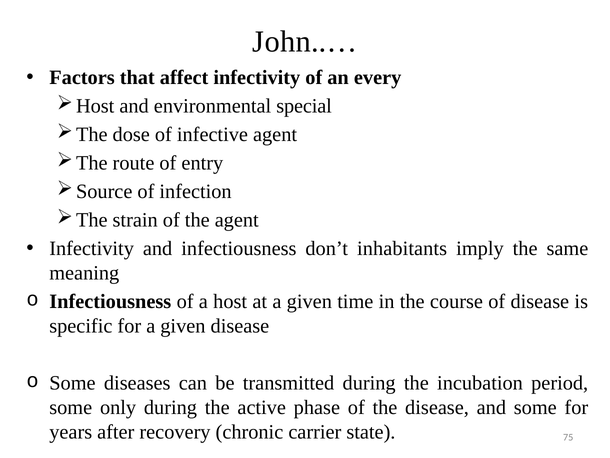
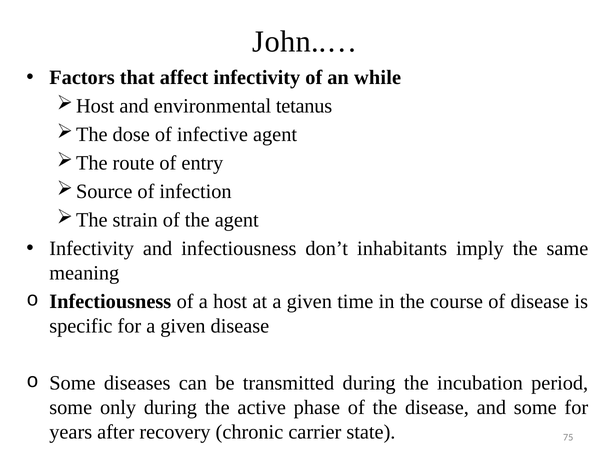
every: every -> while (378, 78)
special: special -> tetanus (304, 106)
